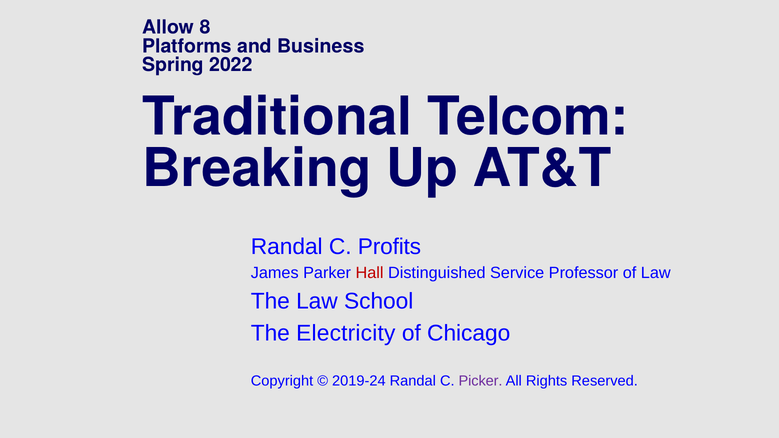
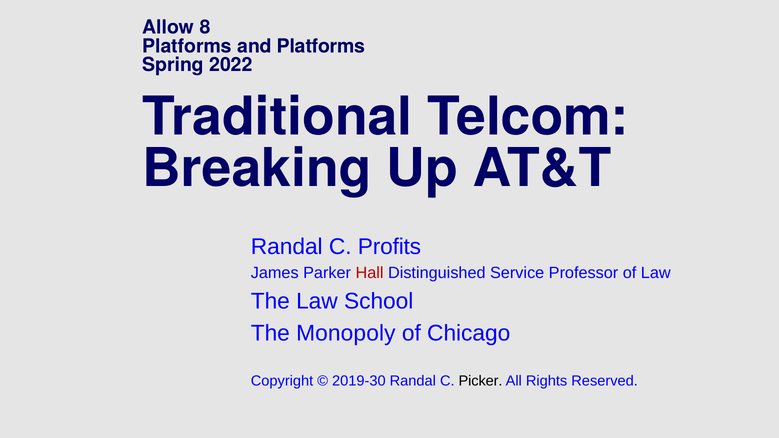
and Business: Business -> Platforms (321, 46)
Electricity: Electricity -> Monopoly (346, 333)
2019-24: 2019-24 -> 2019-30 (359, 381)
Picker colour: purple -> black (481, 381)
